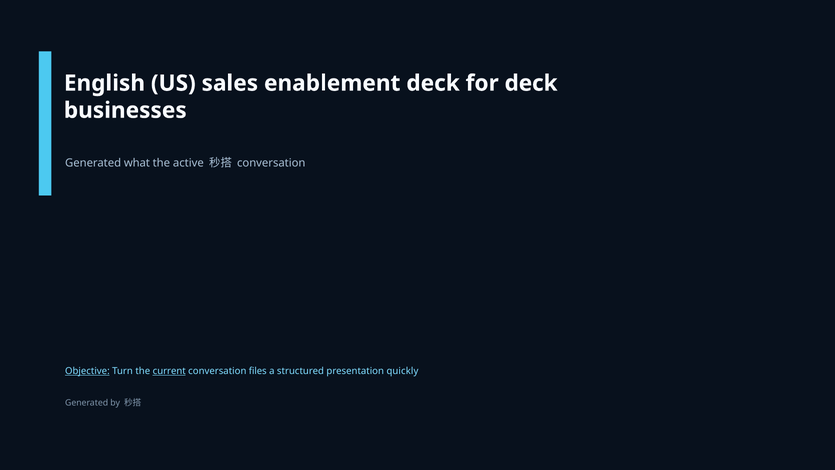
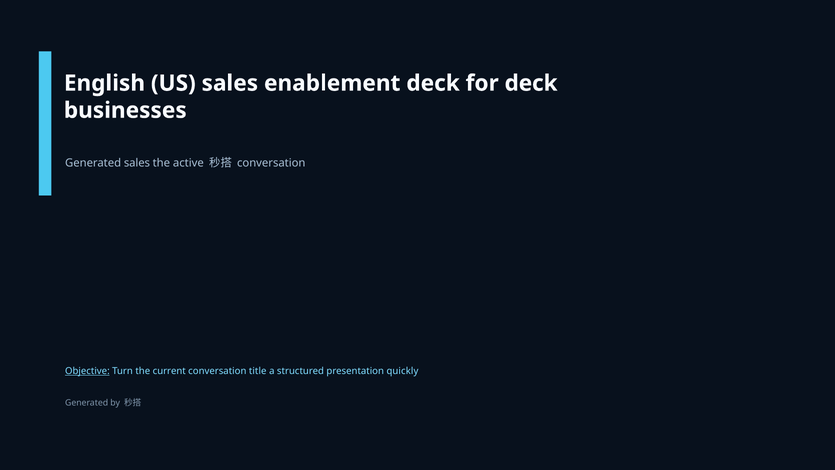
Generated what: what -> sales (137, 163)
current underline: present -> none (169, 371)
files: files -> title (258, 371)
